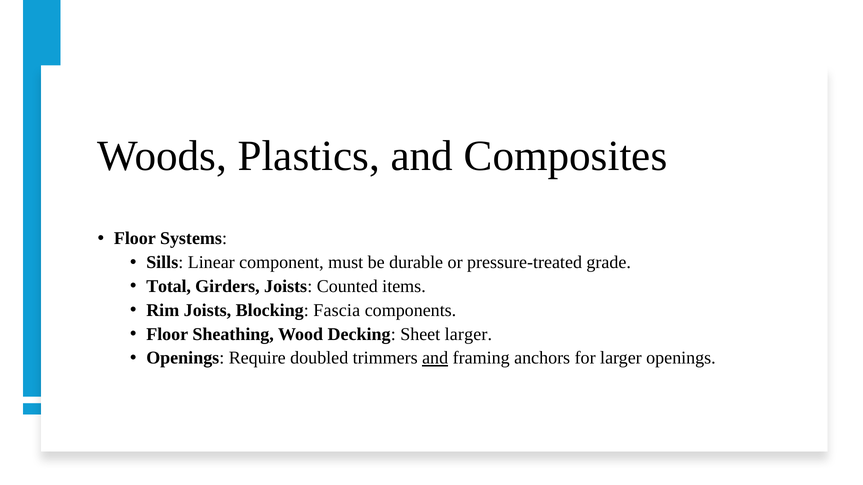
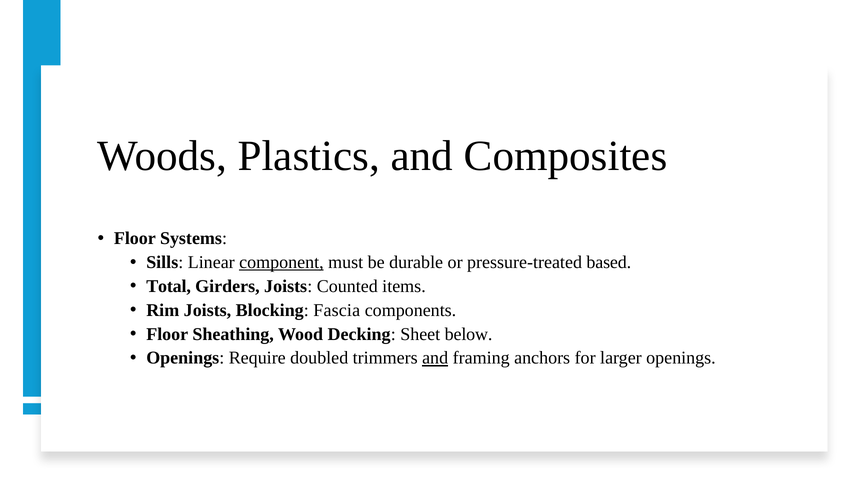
component underline: none -> present (281, 263)
grade: grade -> based (609, 263)
Sheet larger: larger -> below (469, 334)
